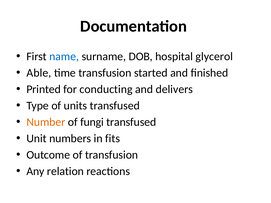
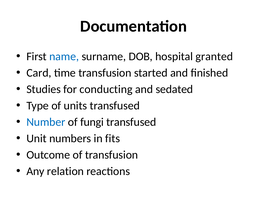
glycerol: glycerol -> granted (214, 57)
Able: Able -> Card (39, 73)
Printed: Printed -> Studies (44, 89)
delivers: delivers -> sedated (174, 89)
Number colour: orange -> blue (46, 122)
